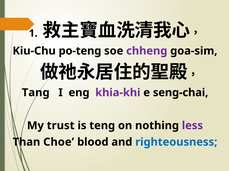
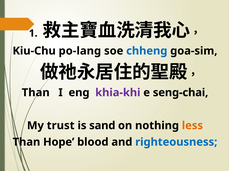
po-teng: po-teng -> po-lang (80, 51)
chheng colour: purple -> blue (147, 51)
Tang: Tang -> Than (36, 93)
teng: teng -> sand (102, 126)
less colour: purple -> orange (192, 126)
Choe: Choe -> Hope (59, 143)
